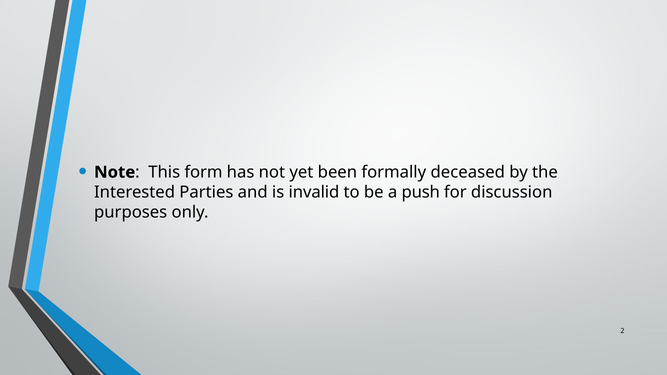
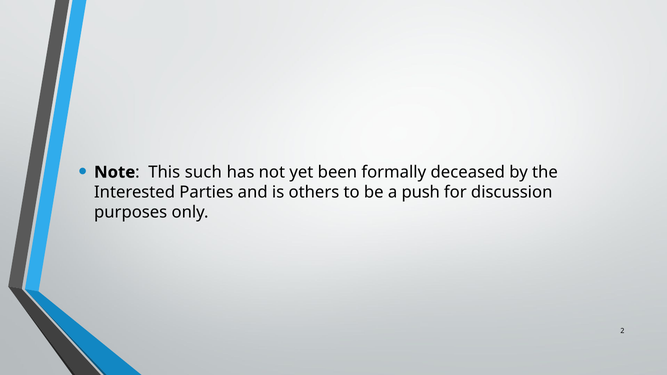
form: form -> such (203, 172)
invalid: invalid -> others (314, 192)
